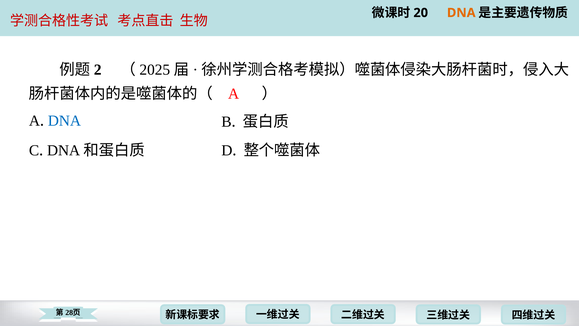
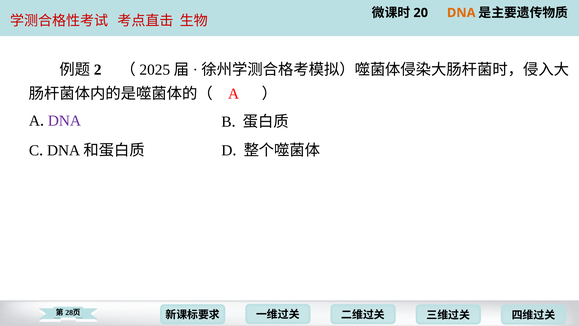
DNA colour: blue -> purple (64, 121)
